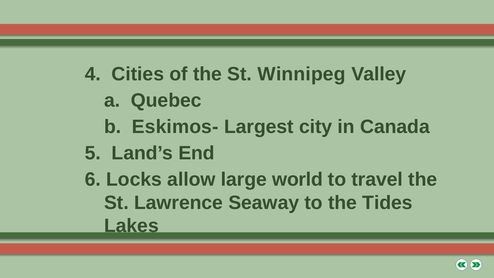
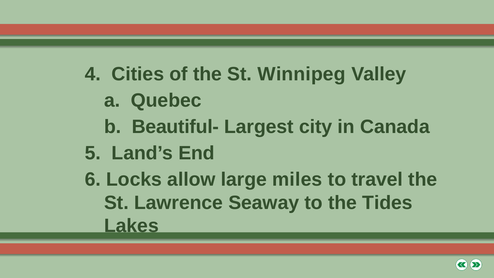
Eskimos-: Eskimos- -> Beautiful- (175, 127)
world: world -> miles (297, 179)
